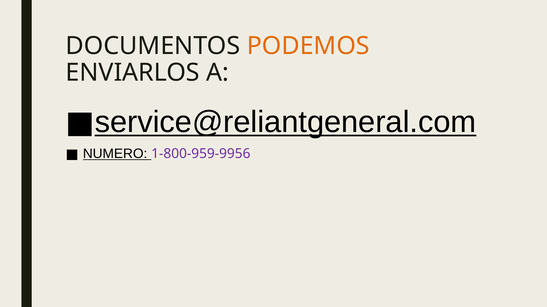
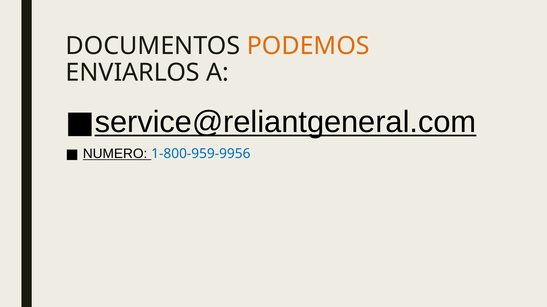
1-800-959-9956 colour: purple -> blue (201, 154)
